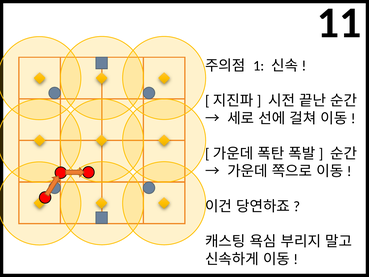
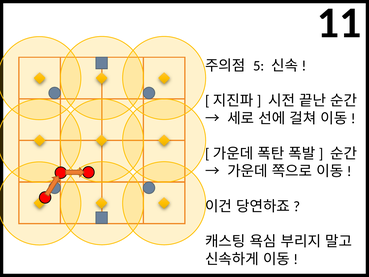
1: 1 -> 5 (259, 66)
